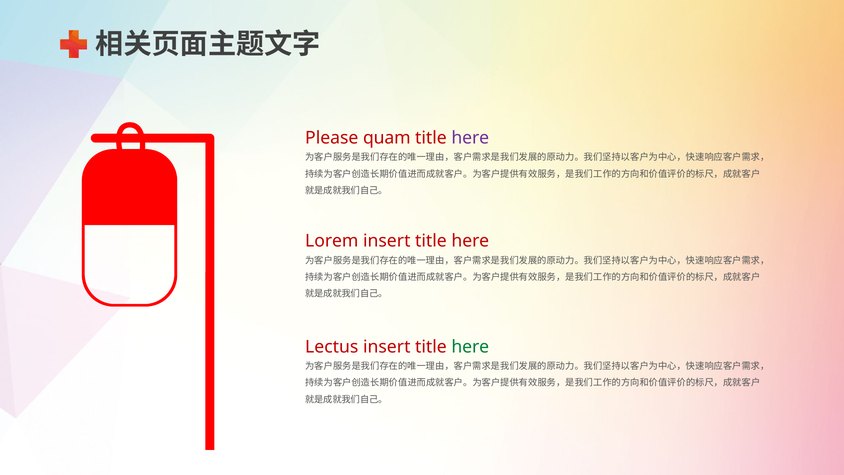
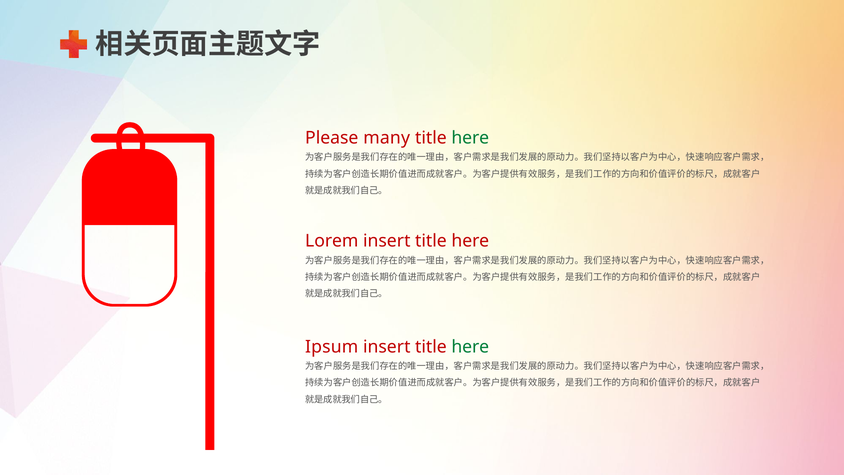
quam: quam -> many (387, 138)
here colour: purple -> green (470, 138)
Lectus: Lectus -> Ipsum (332, 347)
